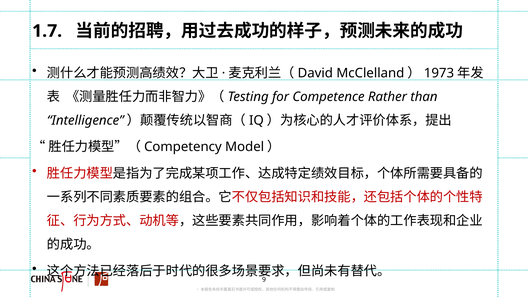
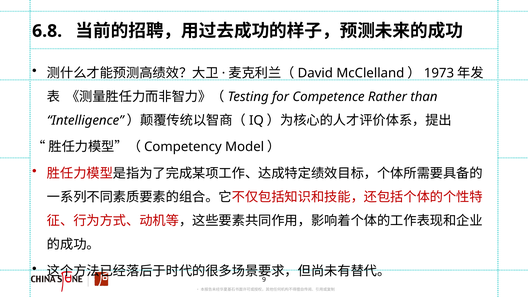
1.7: 1.7 -> 6.8 (47, 31)
